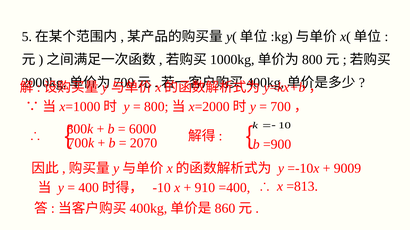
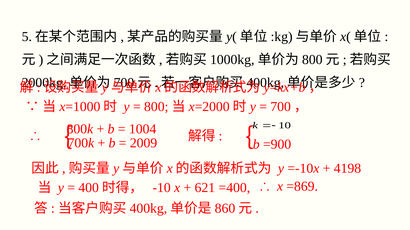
6000: 6000 -> 1004 (143, 130)
2070: 2070 -> 2009 (144, 143)
9009: 9009 -> 4198 (347, 169)
910: 910 -> 621 (205, 188)
=813: =813 -> =869 (302, 187)
